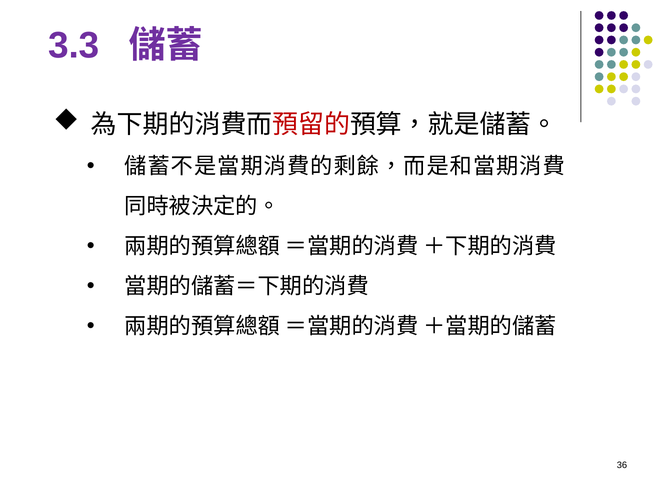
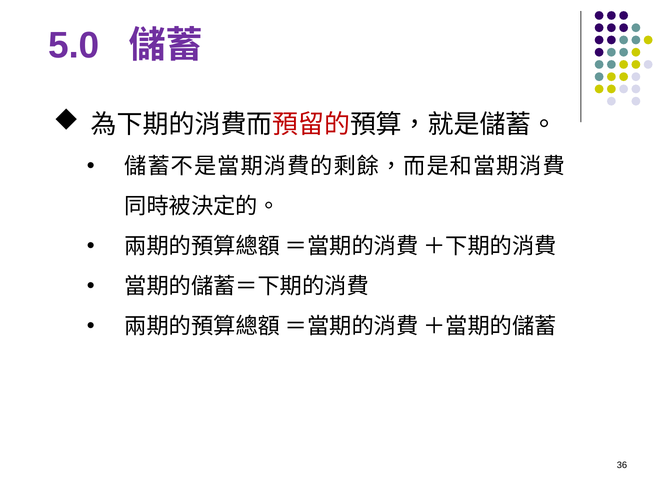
3.3: 3.3 -> 5.0 (74, 45)
